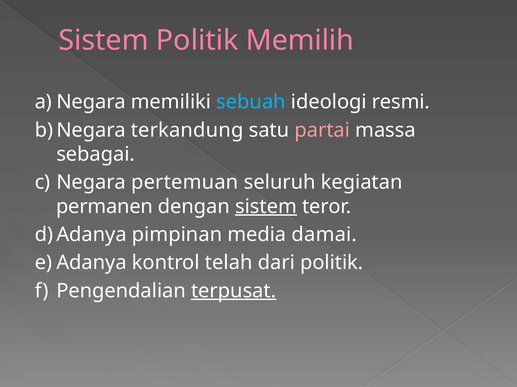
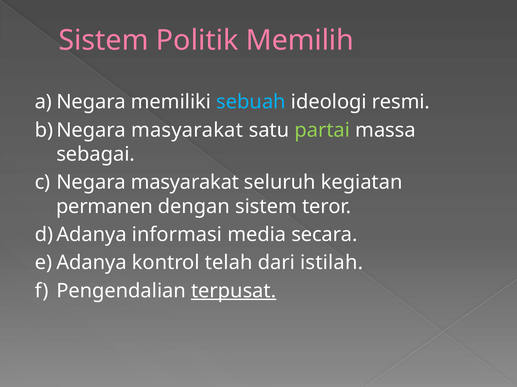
terkandung: terkandung -> masyarakat (187, 130)
partai colour: pink -> light green (322, 130)
Negara pertemuan: pertemuan -> masyarakat (185, 183)
sistem underline: present -> none (266, 207)
pimpinan: pimpinan -> informasi (177, 235)
damai: damai -> secara (324, 235)
dari politik: politik -> istilah (332, 263)
